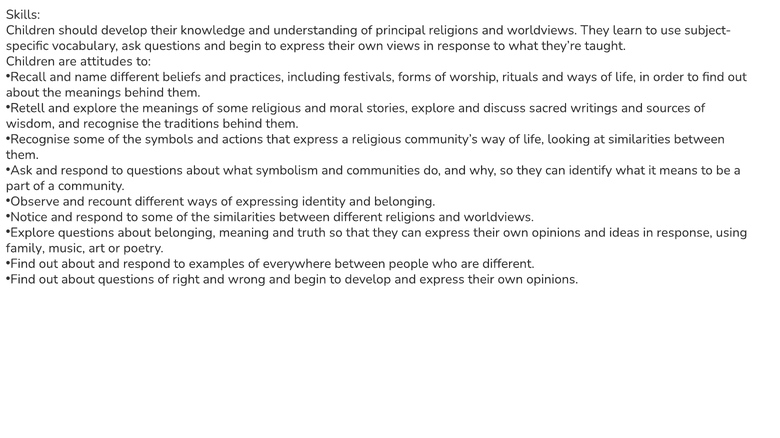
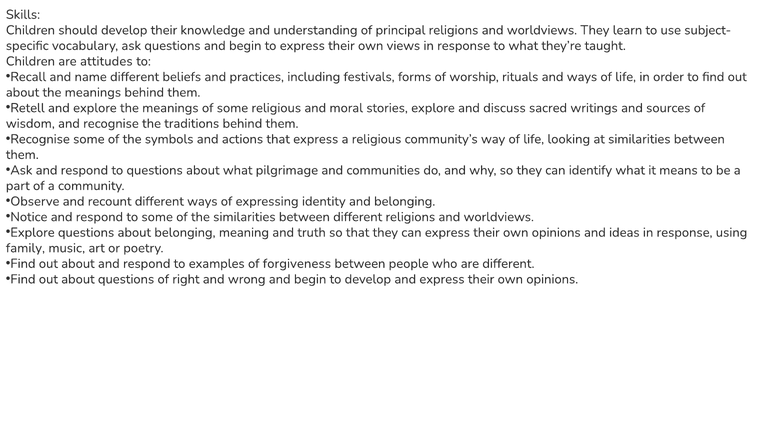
symbolism: symbolism -> pilgrimage (287, 170)
everywhere: everywhere -> forgiveness (297, 264)
